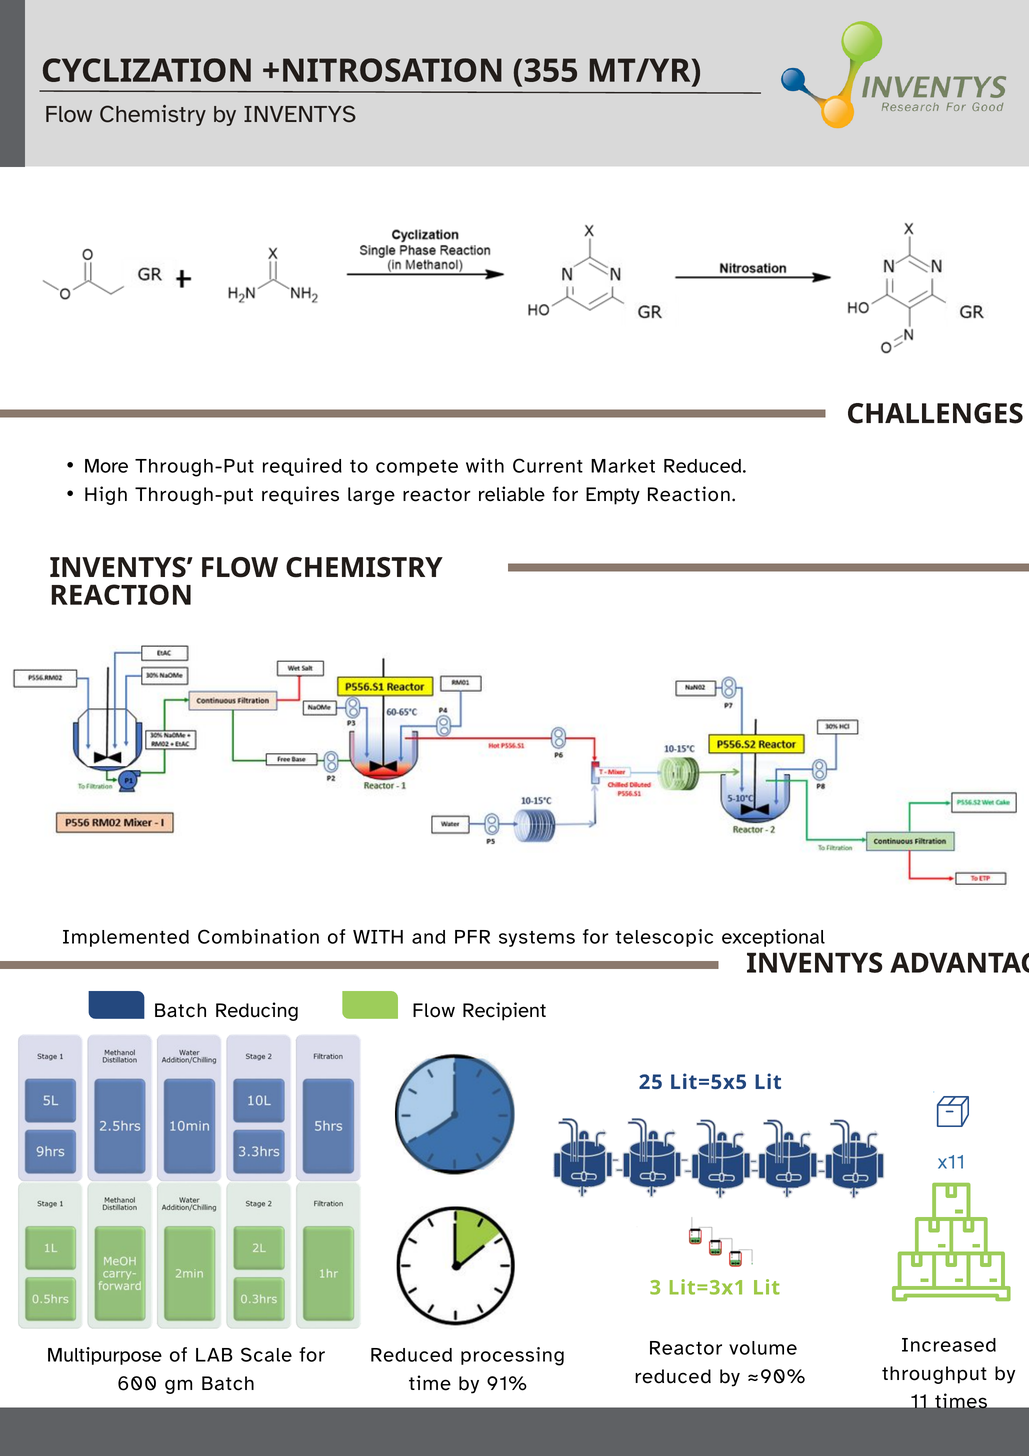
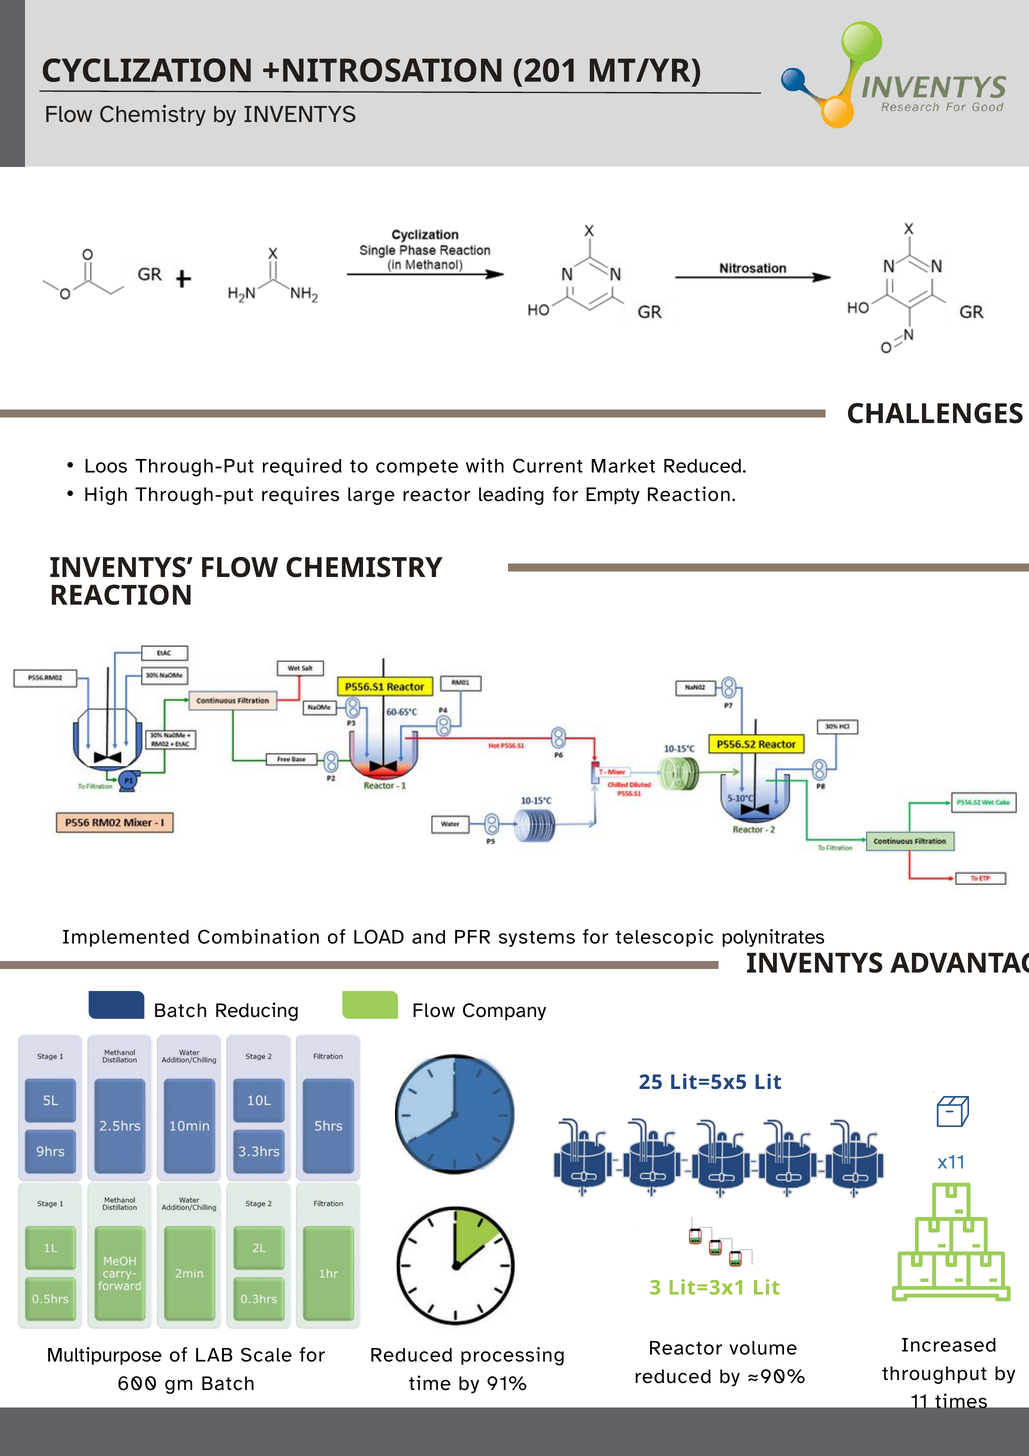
355: 355 -> 201 (546, 71)
More: More -> Loos (106, 466)
reliable: reliable -> leading (511, 495)
of WITH: WITH -> LOAD (379, 937)
exceptional: exceptional -> polynitrates (773, 937)
Recipient: Recipient -> Company (504, 1011)
